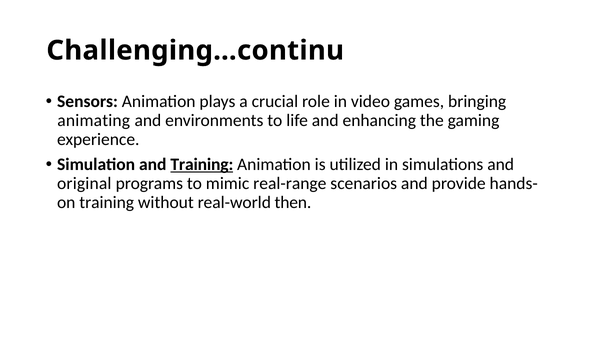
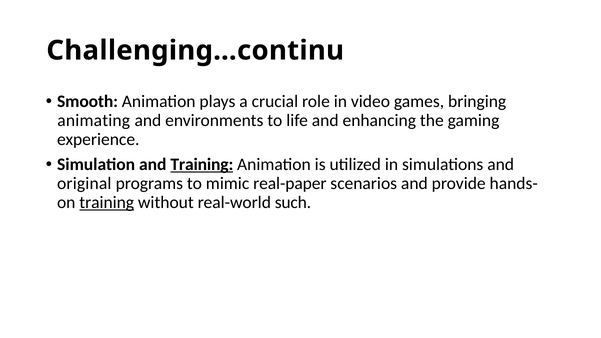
Sensors: Sensors -> Smooth (88, 102)
real-range: real-range -> real-paper (290, 184)
training underline: none -> present (107, 203)
then: then -> such (293, 203)
